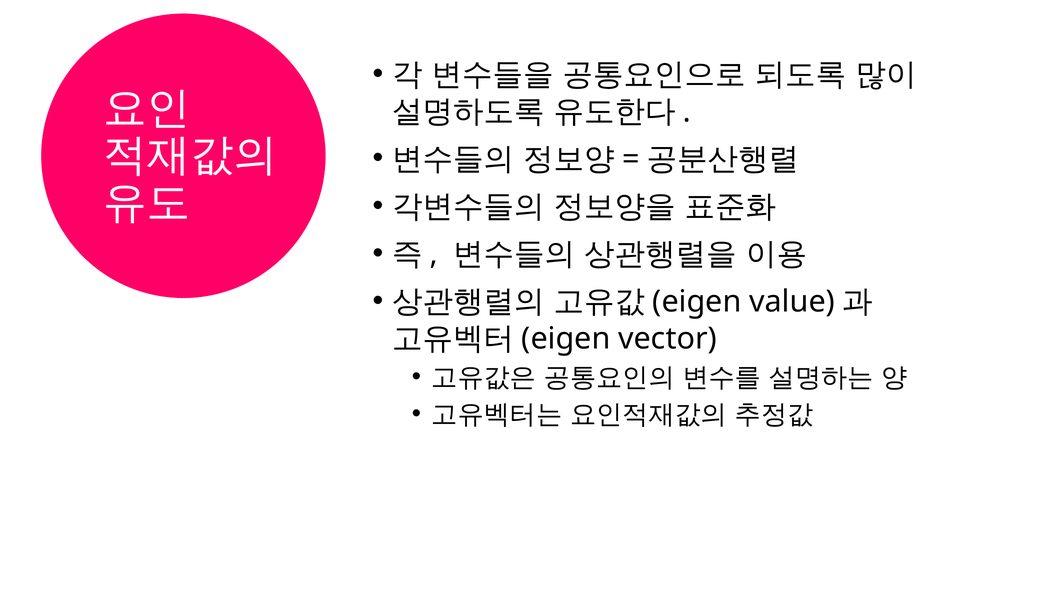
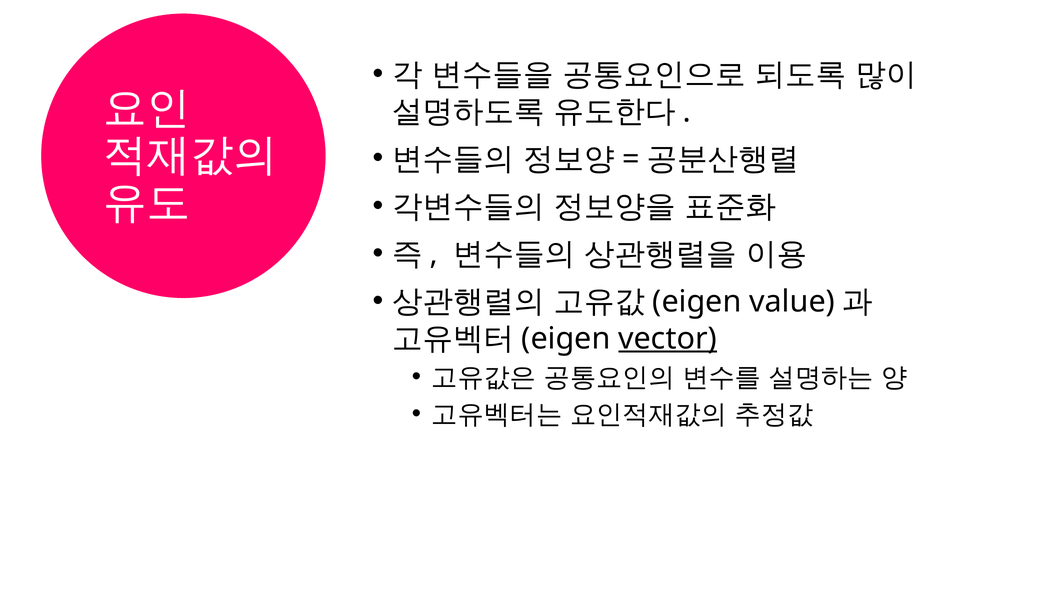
vector underline: none -> present (668, 338)
